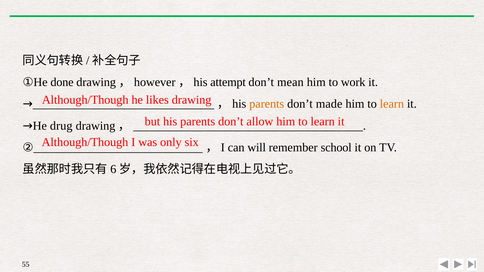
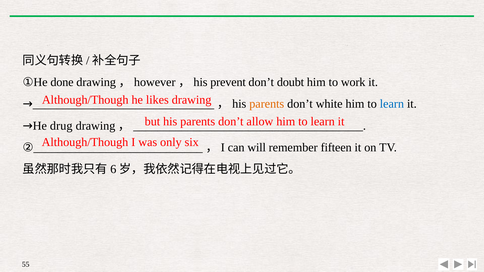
attempt: attempt -> prevent (228, 82)
mean: mean -> doubt (291, 82)
made: made -> white (329, 104)
learn colour: orange -> blue (392, 104)
school: school -> fifteen (336, 148)
